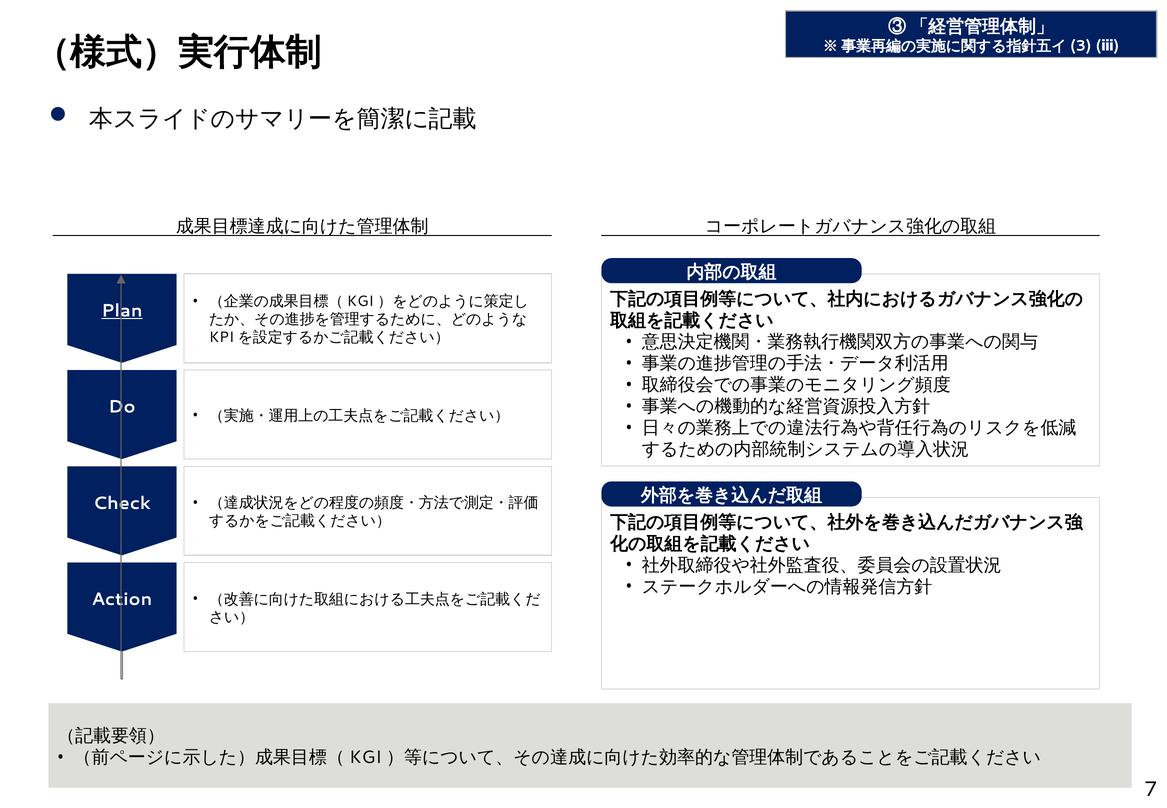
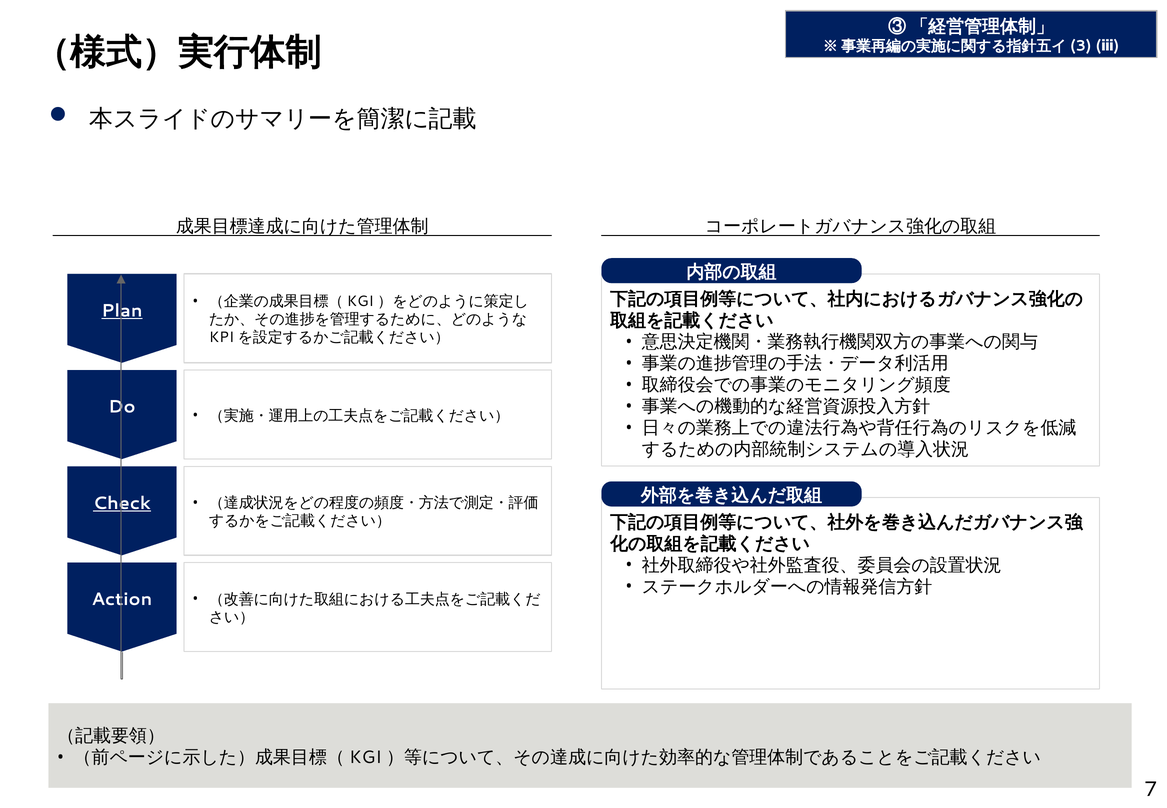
Check underline: none -> present (122, 503)
